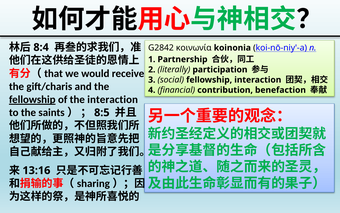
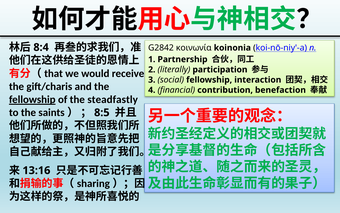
the interaction: interaction -> steadfastly (113, 99)
